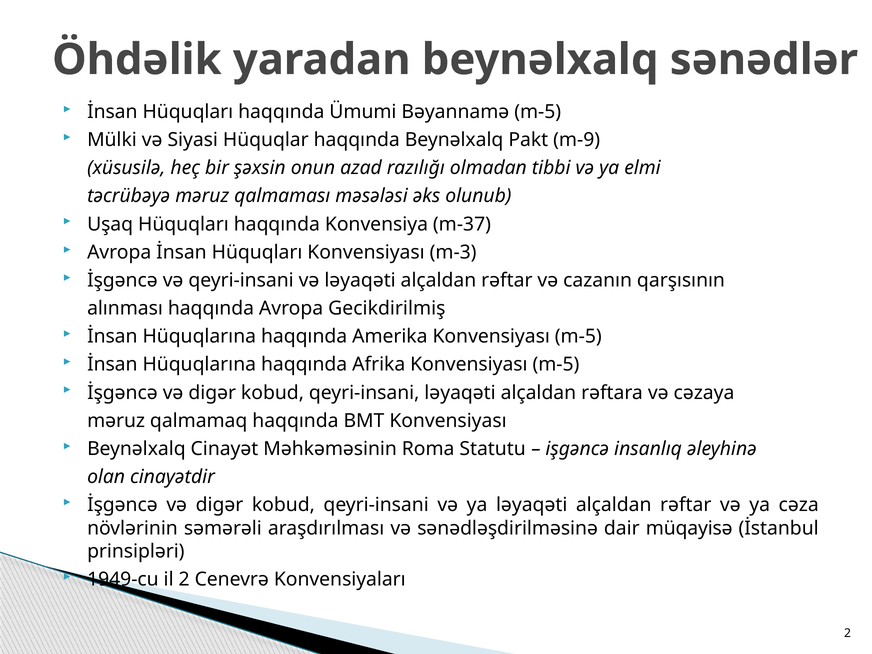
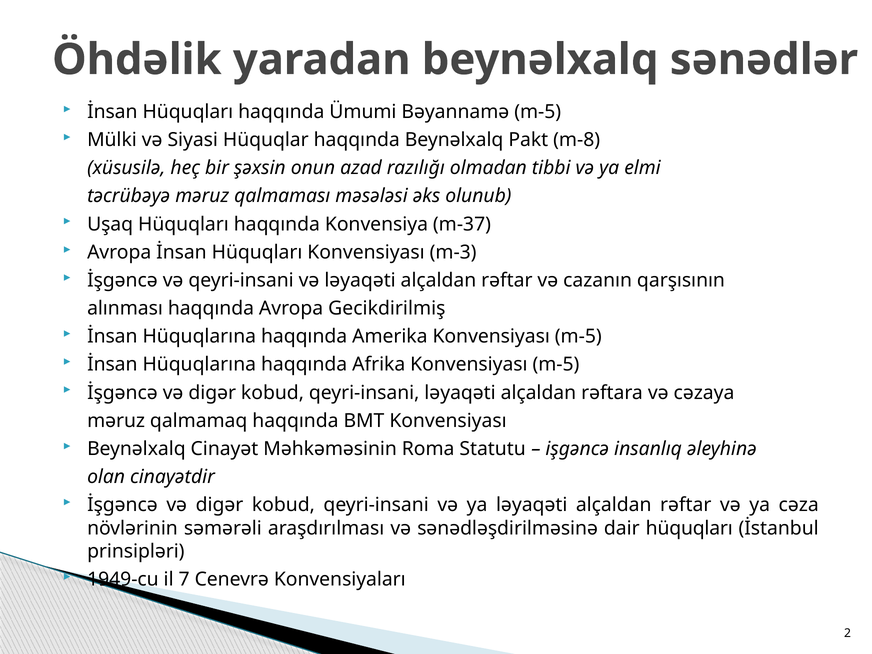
m-9: m-9 -> m-8 (577, 140)
dair müqayisə: müqayisə -> hüquqları (689, 528)
il 2: 2 -> 7 (184, 580)
